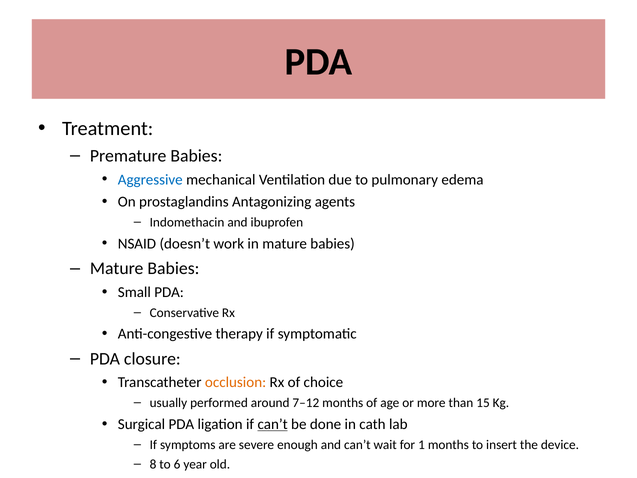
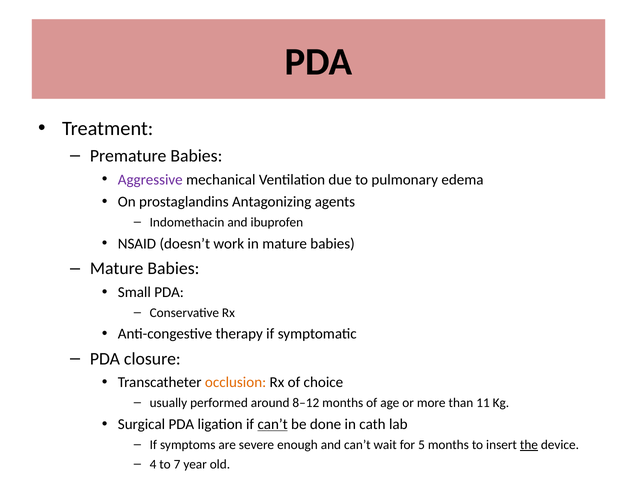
Aggressive colour: blue -> purple (150, 180)
7–12: 7–12 -> 8–12 (306, 403)
15: 15 -> 11 (483, 403)
1: 1 -> 5 (421, 444)
the underline: none -> present (529, 444)
8: 8 -> 4 (153, 464)
6: 6 -> 7 (177, 464)
